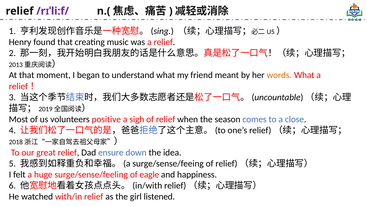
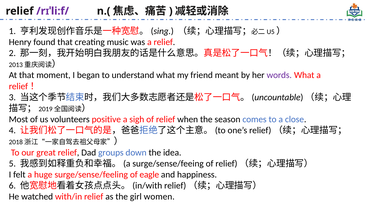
words colour: orange -> purple (279, 75)
ensure: ensure -> groups (111, 152)
listened: listened -> women (159, 196)
